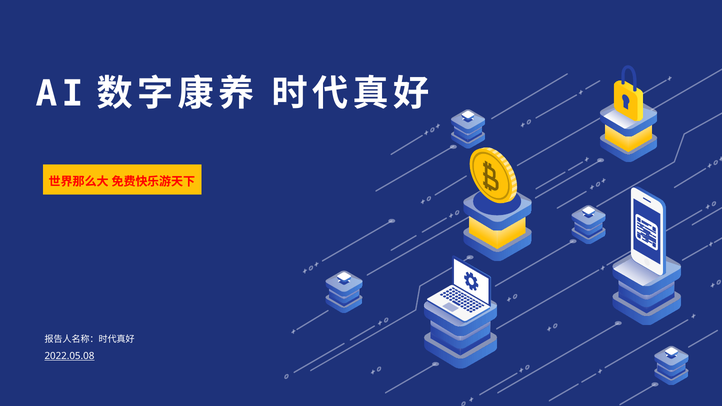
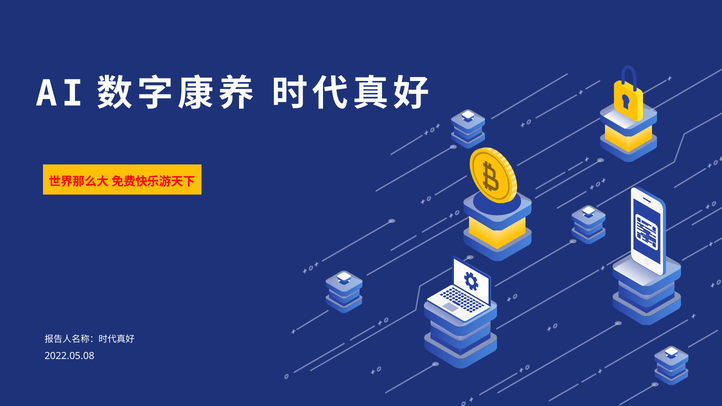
2022.05.08 underline: present -> none (69, 356)
